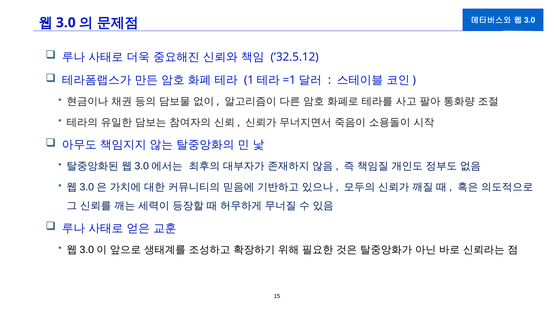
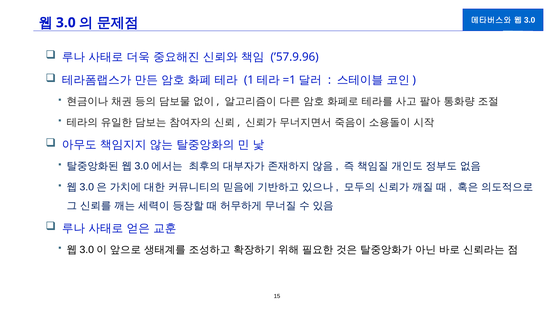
’32.5.12: ’32.5.12 -> ’57.9.96 (295, 57)
